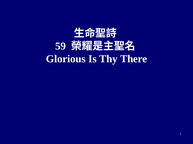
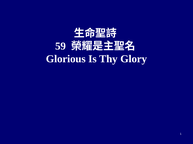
There: There -> Glory (134, 59)
